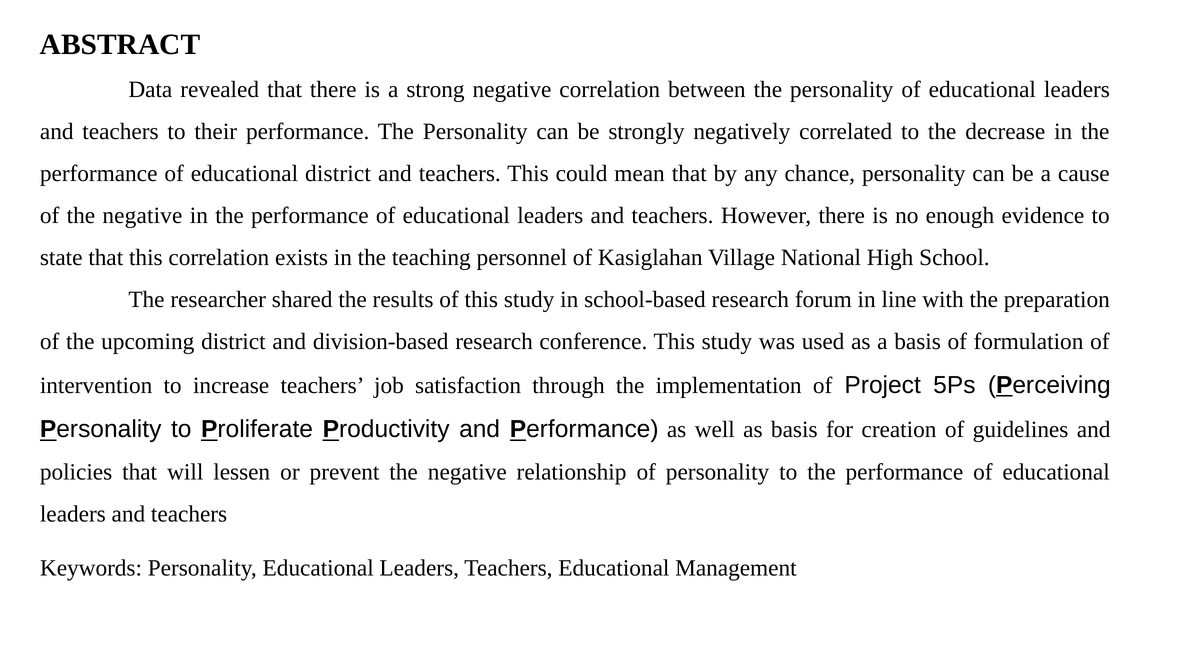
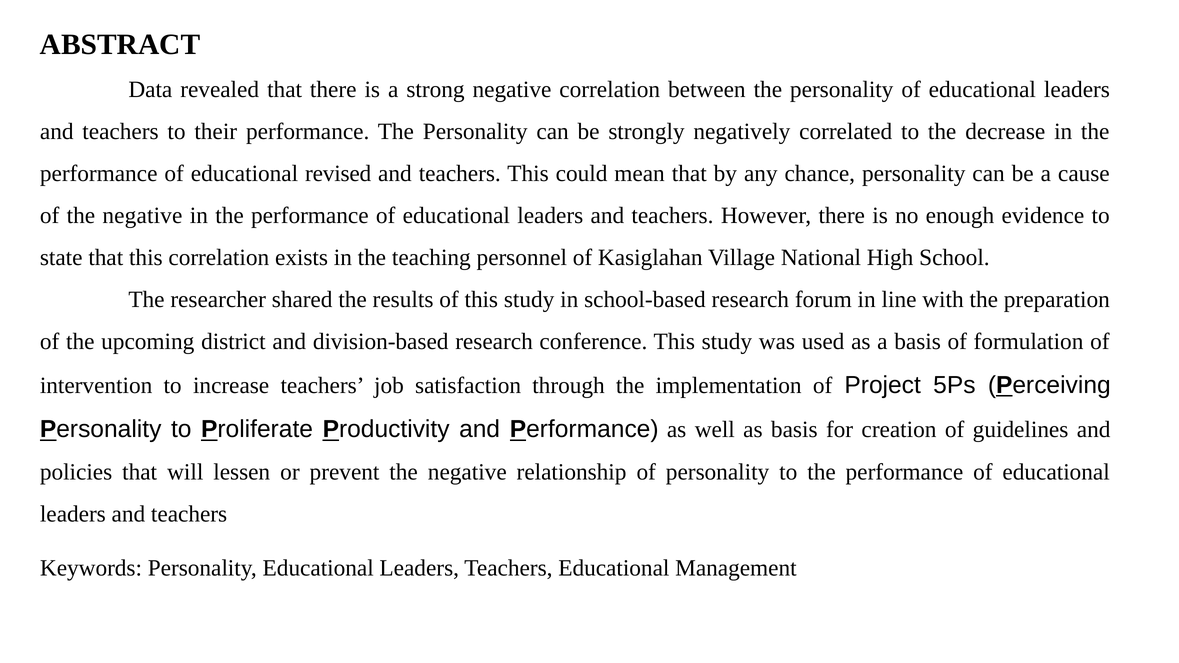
educational district: district -> revised (338, 174)
